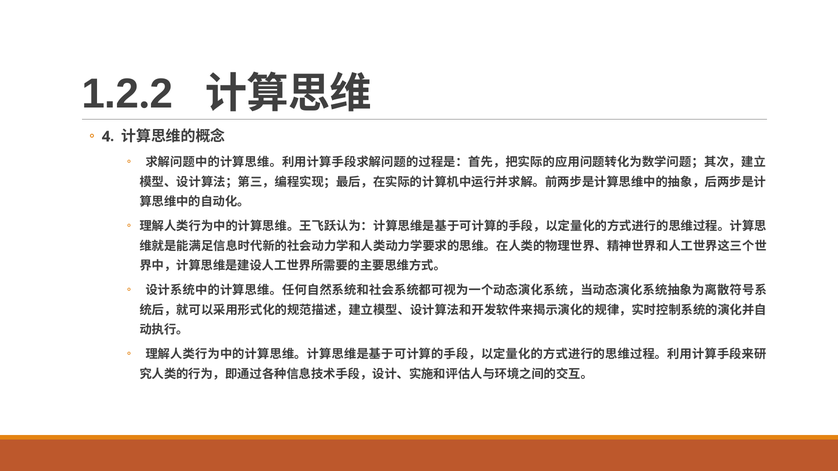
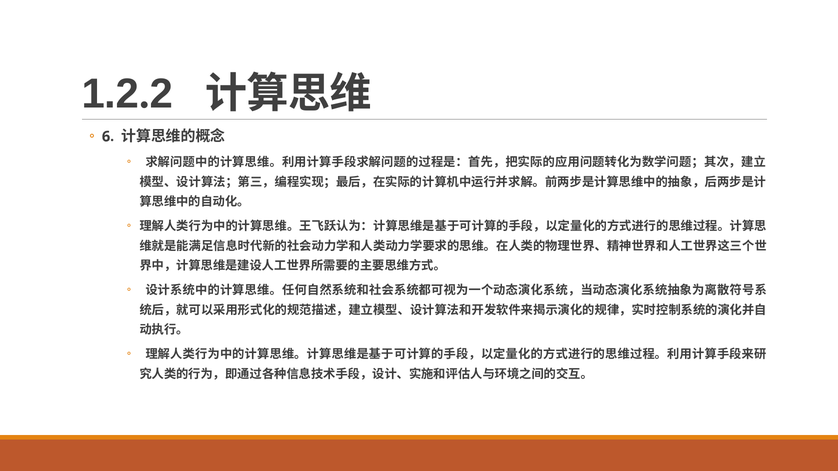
4: 4 -> 6 (106, 137)
